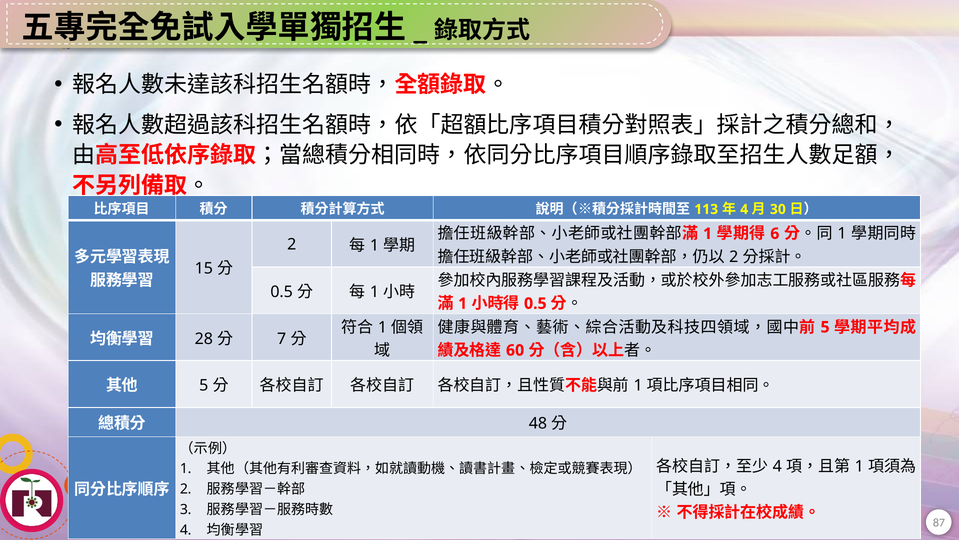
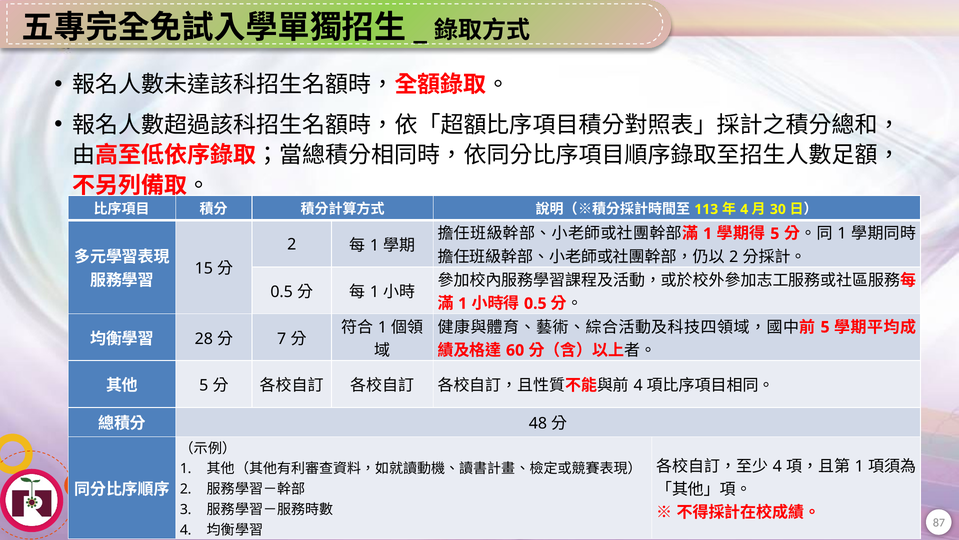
6: 6 -> 5 (775, 233)
1: 1 -> 4 (638, 385)
